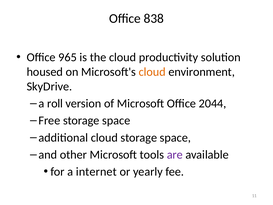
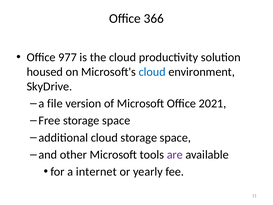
838: 838 -> 366 (154, 18)
965: 965 -> 977 (68, 57)
cloud colour: orange -> blue (152, 72)
roll: roll -> file (55, 103)
2044: 2044 -> 2021 (213, 103)
